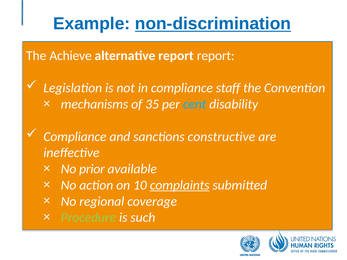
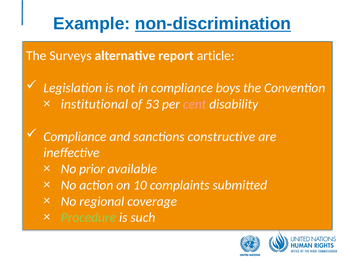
Achieve: Achieve -> Surveys (71, 56)
report report: report -> article (216, 56)
staff: staff -> boys (228, 88)
mechanisms: mechanisms -> institutional (94, 104)
35: 35 -> 53 (152, 104)
cent colour: light blue -> pink (195, 104)
complaints underline: present -> none (180, 185)
